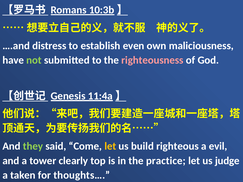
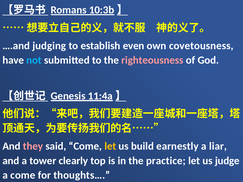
distress: distress -> judging (49, 46)
maliciousness: maliciousness -> covetousness (201, 46)
not colour: light green -> light blue (34, 60)
they colour: light green -> pink (33, 146)
righteous: righteous -> earnestly (177, 146)
evil: evil -> liar (218, 146)
a taken: taken -> come (23, 175)
